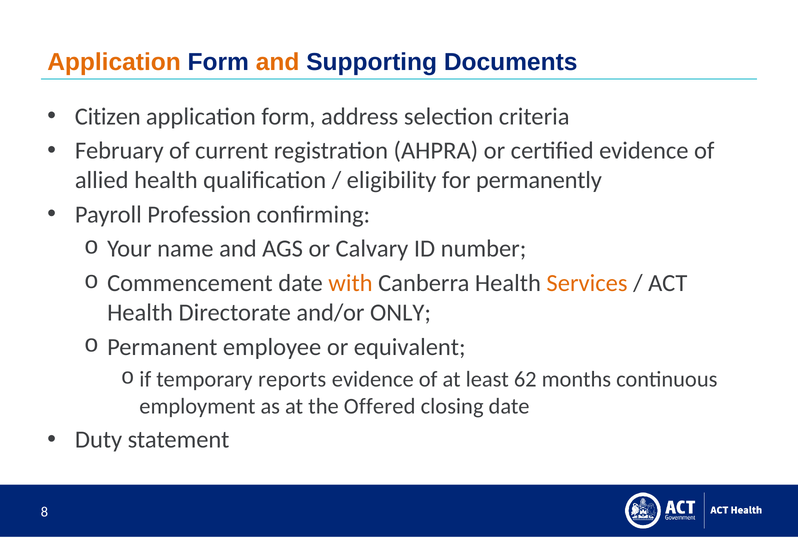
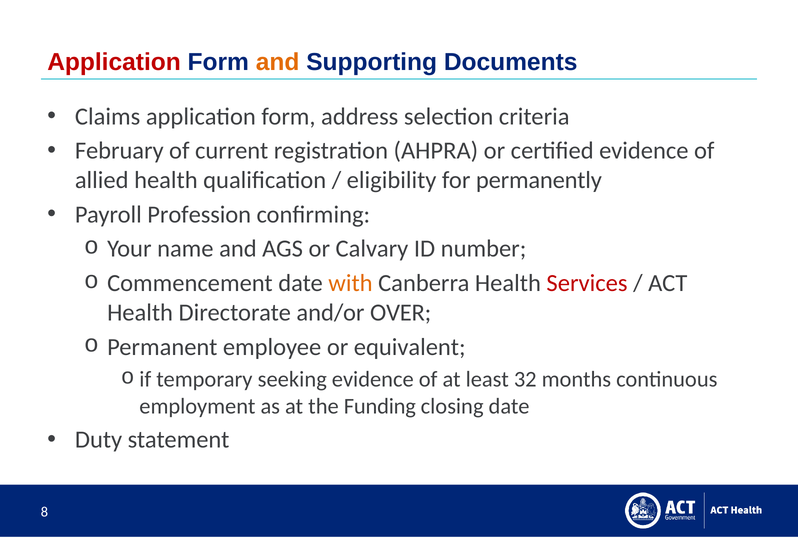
Application colour: orange -> red (114, 62)
Citizen: Citizen -> Claims (108, 117)
Services colour: orange -> red (587, 283)
ONLY: ONLY -> OVER (401, 313)
reports: reports -> seeking (292, 380)
62: 62 -> 32 (525, 380)
Offered: Offered -> Funding (380, 407)
